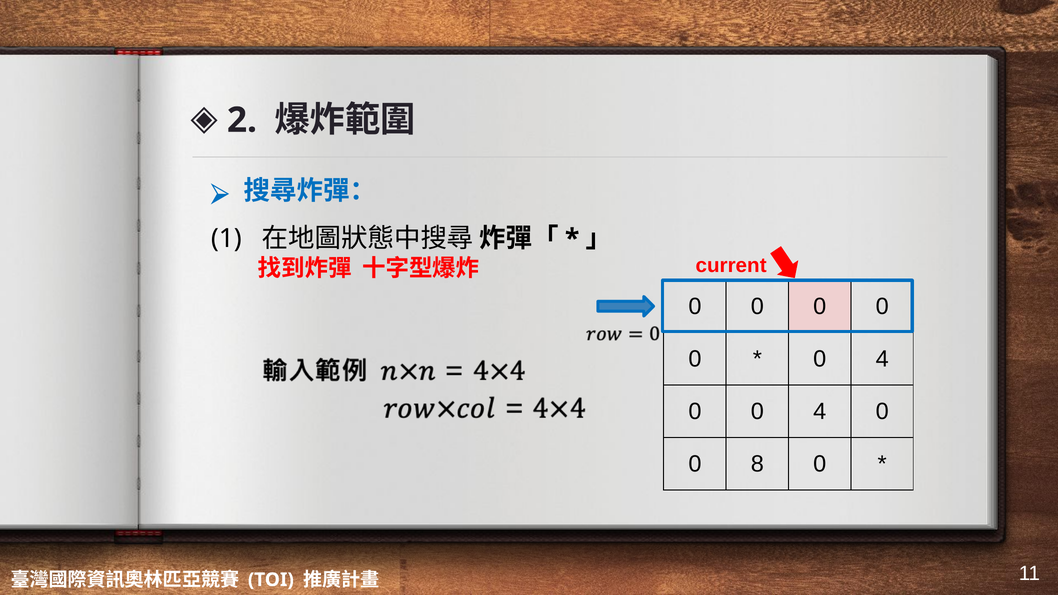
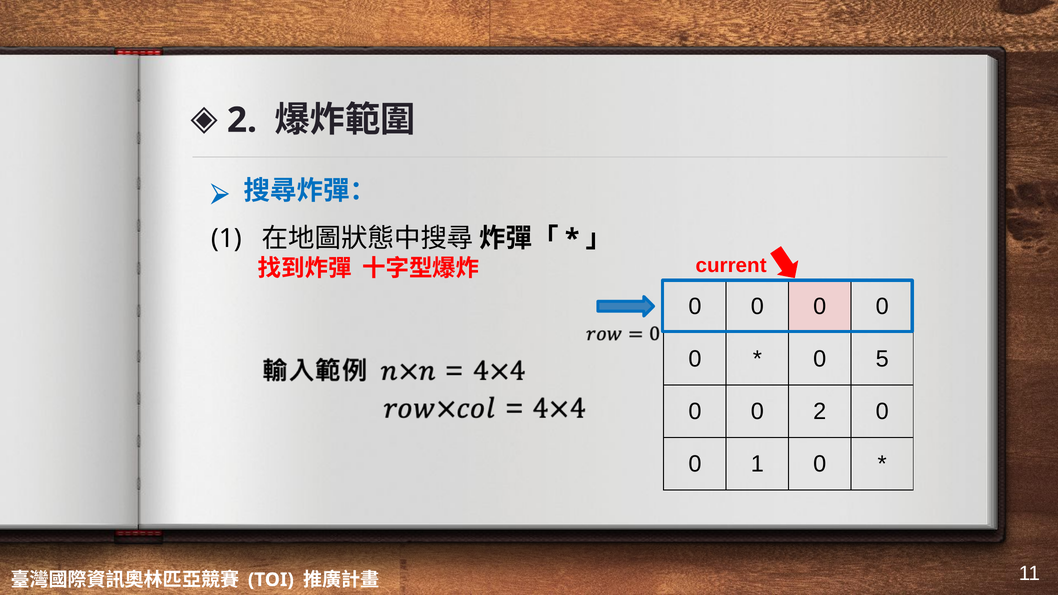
4: 4 -> 5 (882, 359)
0 0 4: 4 -> 2 (820, 412)
0 8: 8 -> 1 (757, 464)
